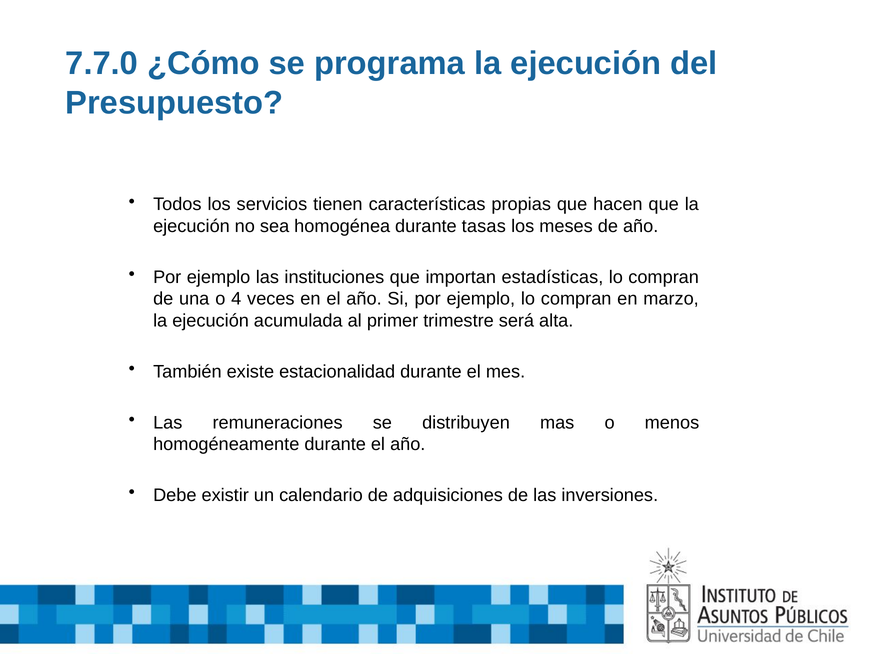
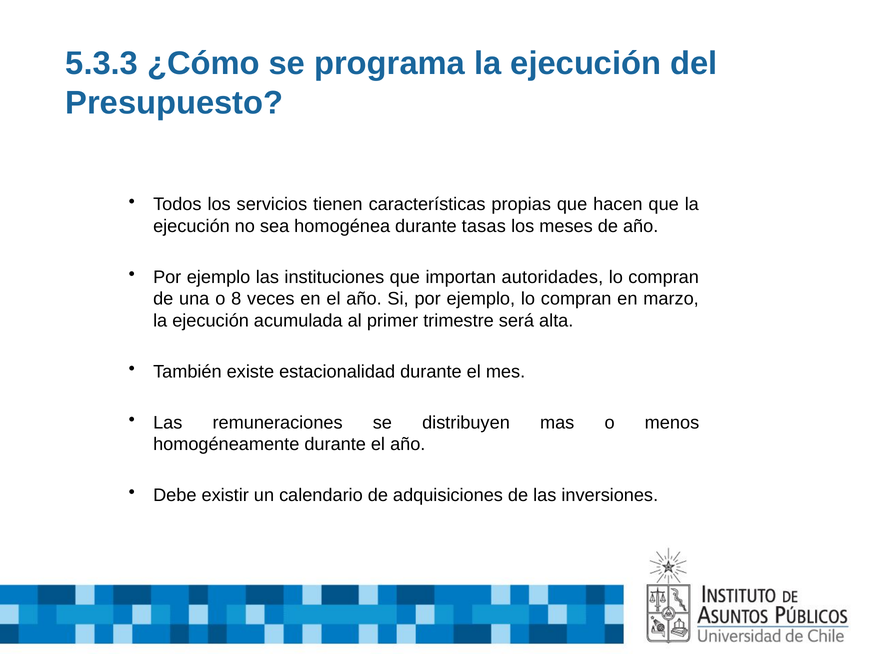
7.7.0: 7.7.0 -> 5.3.3 (102, 64)
estadísticas: estadísticas -> autoridades (552, 277)
4: 4 -> 8 (236, 299)
